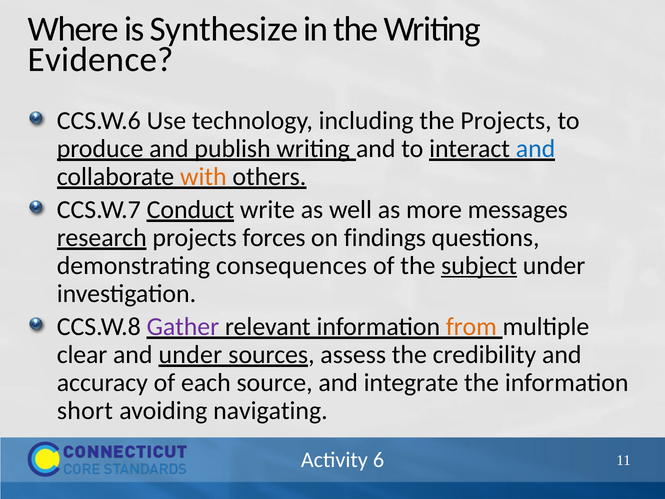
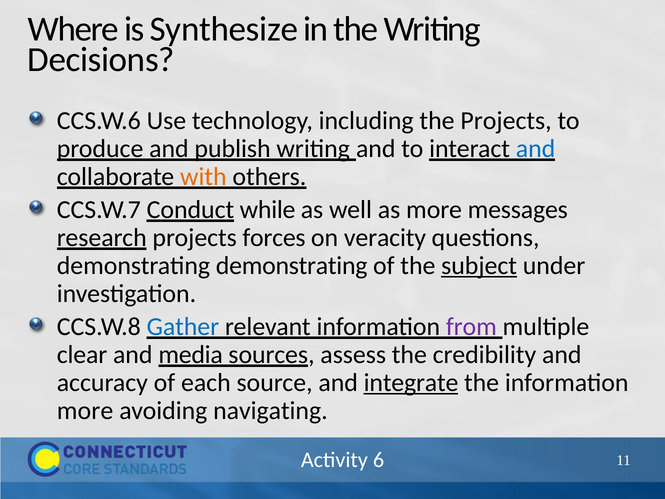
Evidence: Evidence -> Decisions (101, 60)
write: write -> while (268, 210)
findings: findings -> veracity (385, 238)
demonstrating consequences: consequences -> demonstrating (292, 266)
Gather colour: purple -> blue (183, 327)
from colour: orange -> purple (471, 327)
and under: under -> media (191, 355)
integrate underline: none -> present (411, 383)
short: short -> more (85, 410)
